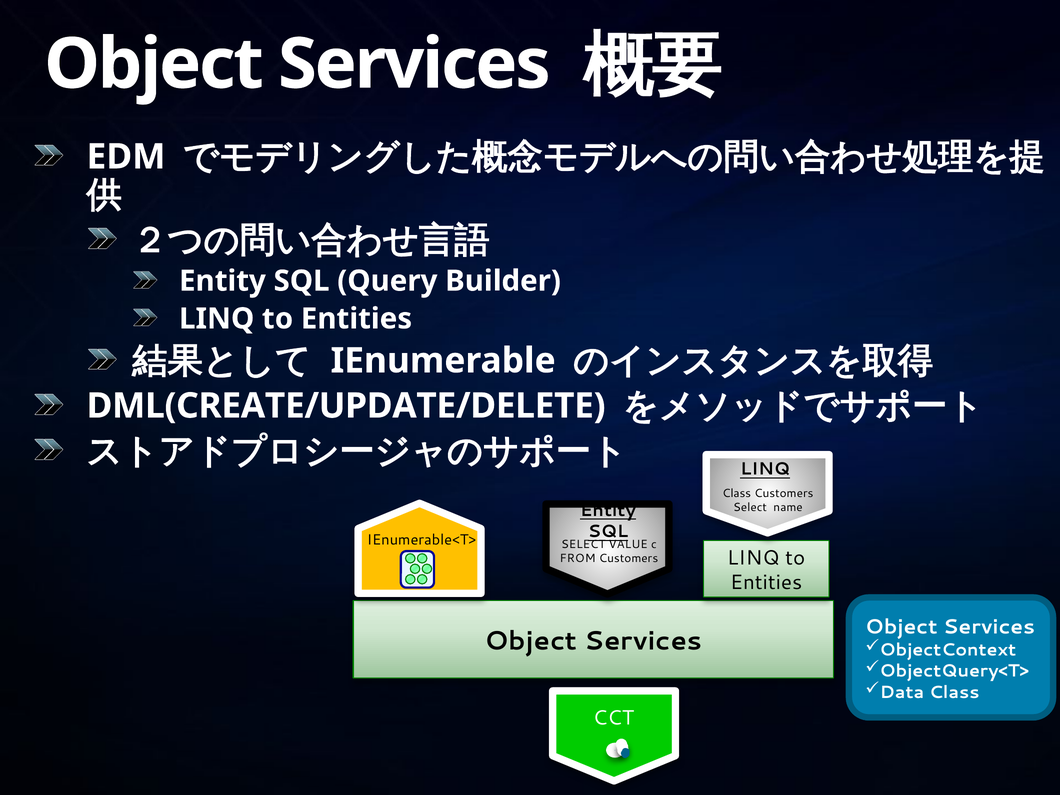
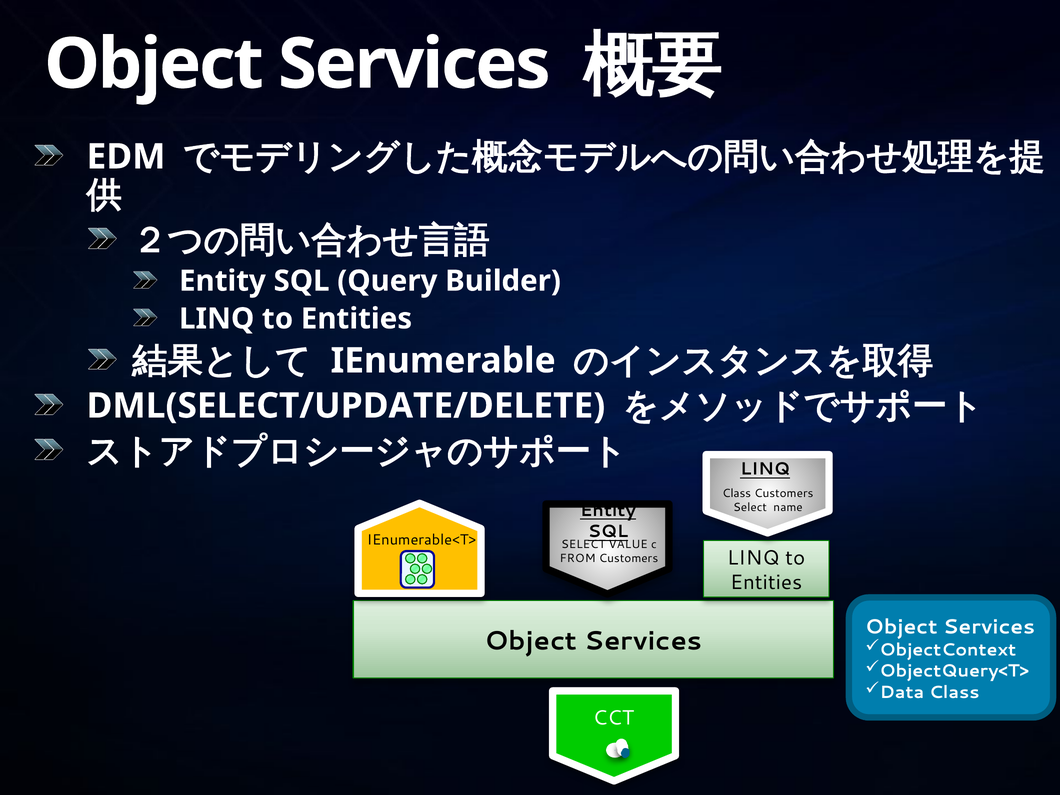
DML(CREATE/UPDATE/DELETE: DML(CREATE/UPDATE/DELETE -> DML(SELECT/UPDATE/DELETE (346, 406)
